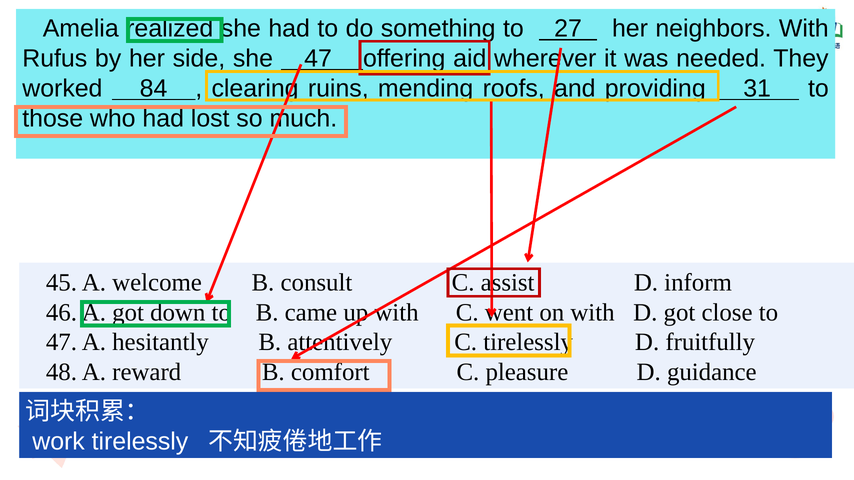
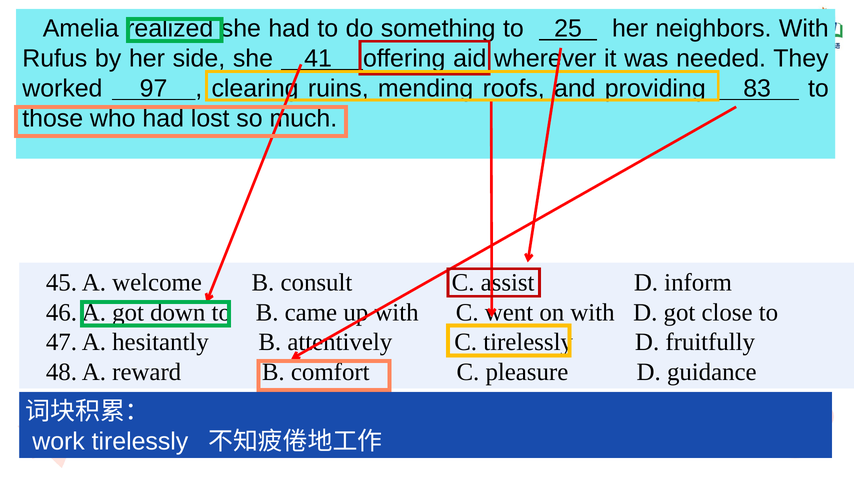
27: 27 -> 25 (568, 29)
47: 47 -> 41 (318, 59)
84: 84 -> 97 (154, 89)
31: 31 -> 83 (757, 89)
